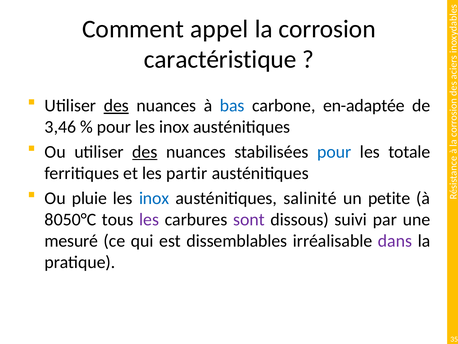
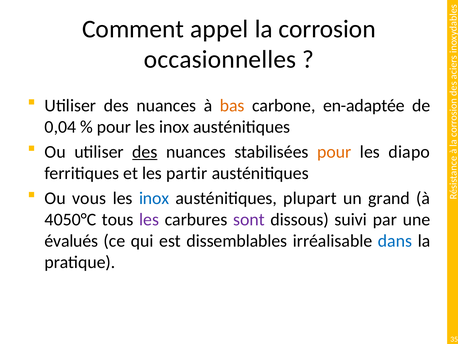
caractéristique: caractéristique -> occasionnelles (220, 59)
des underline: present -> none (116, 105)
bas colour: blue -> orange (232, 105)
3,46: 3,46 -> 0,04 (60, 127)
pour colour: blue -> orange (334, 152)
totale: totale -> diapo (409, 152)
pluie: pluie -> vous (89, 198)
salinité: salinité -> plupart (310, 198)
petite: petite -> grand (389, 198)
8050°C: 8050°C -> 4050°C (70, 219)
mesuré: mesuré -> évalués (71, 241)
dans colour: purple -> blue (395, 241)
